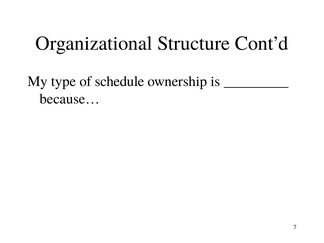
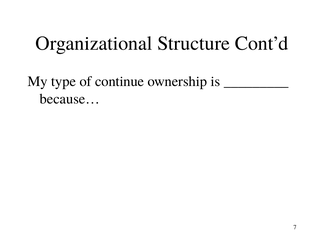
schedule: schedule -> continue (120, 81)
